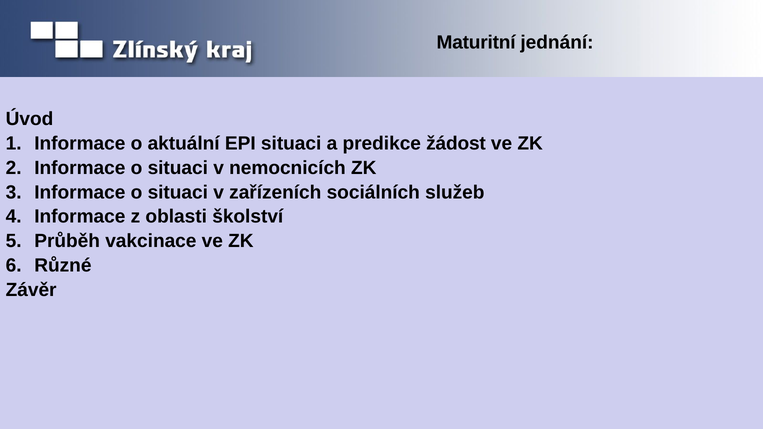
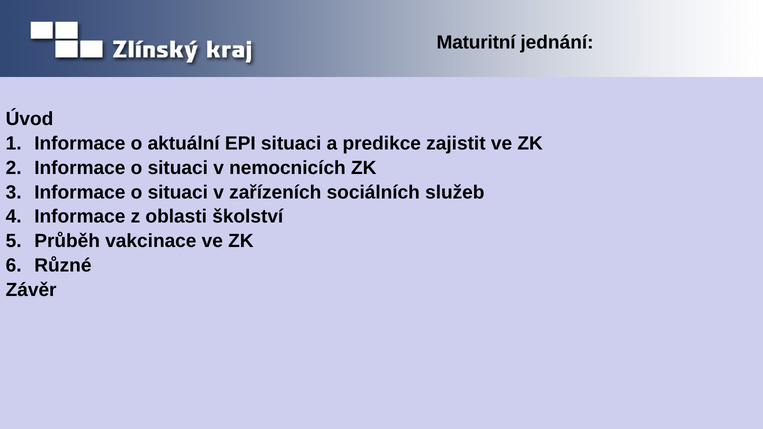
žádost: žádost -> zajistit (456, 144)
